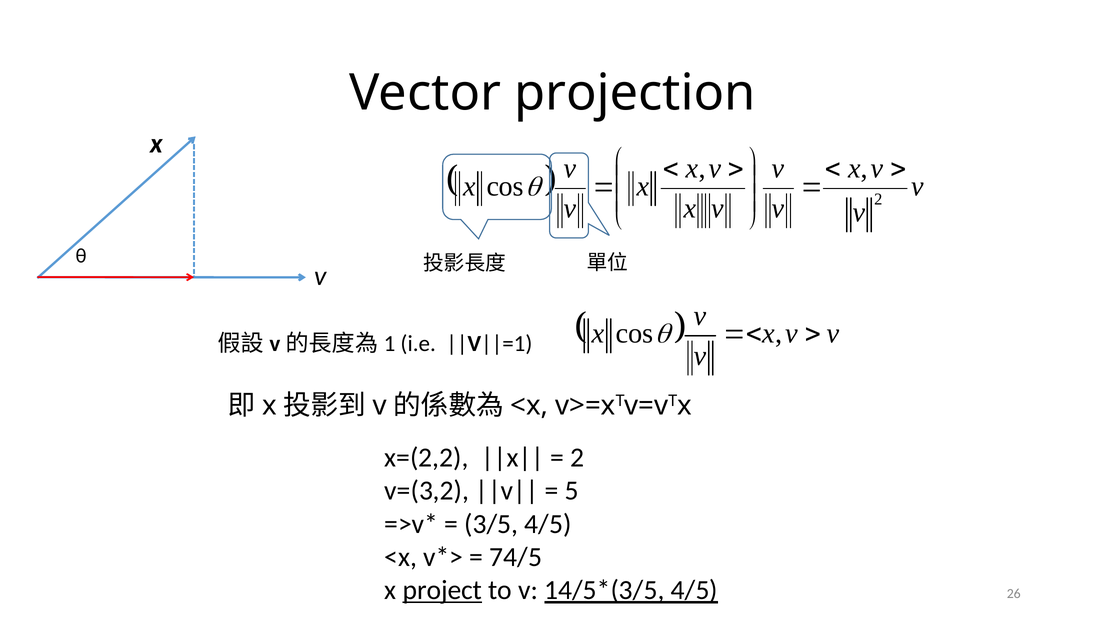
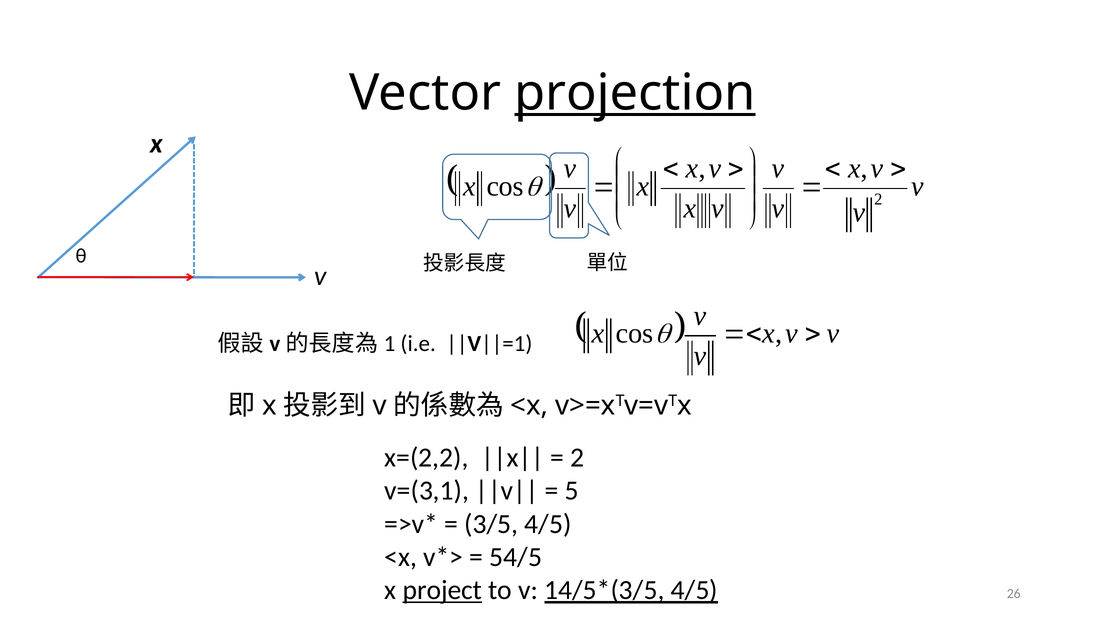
projection underline: none -> present (635, 93)
v=(3,2: v=(3,2 -> v=(3,1 (427, 490)
74/5: 74/5 -> 54/5 (516, 557)
